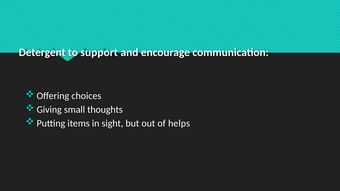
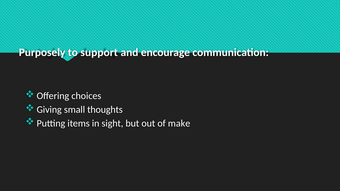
Detergent: Detergent -> Purposely (42, 52)
helps: helps -> make (179, 123)
